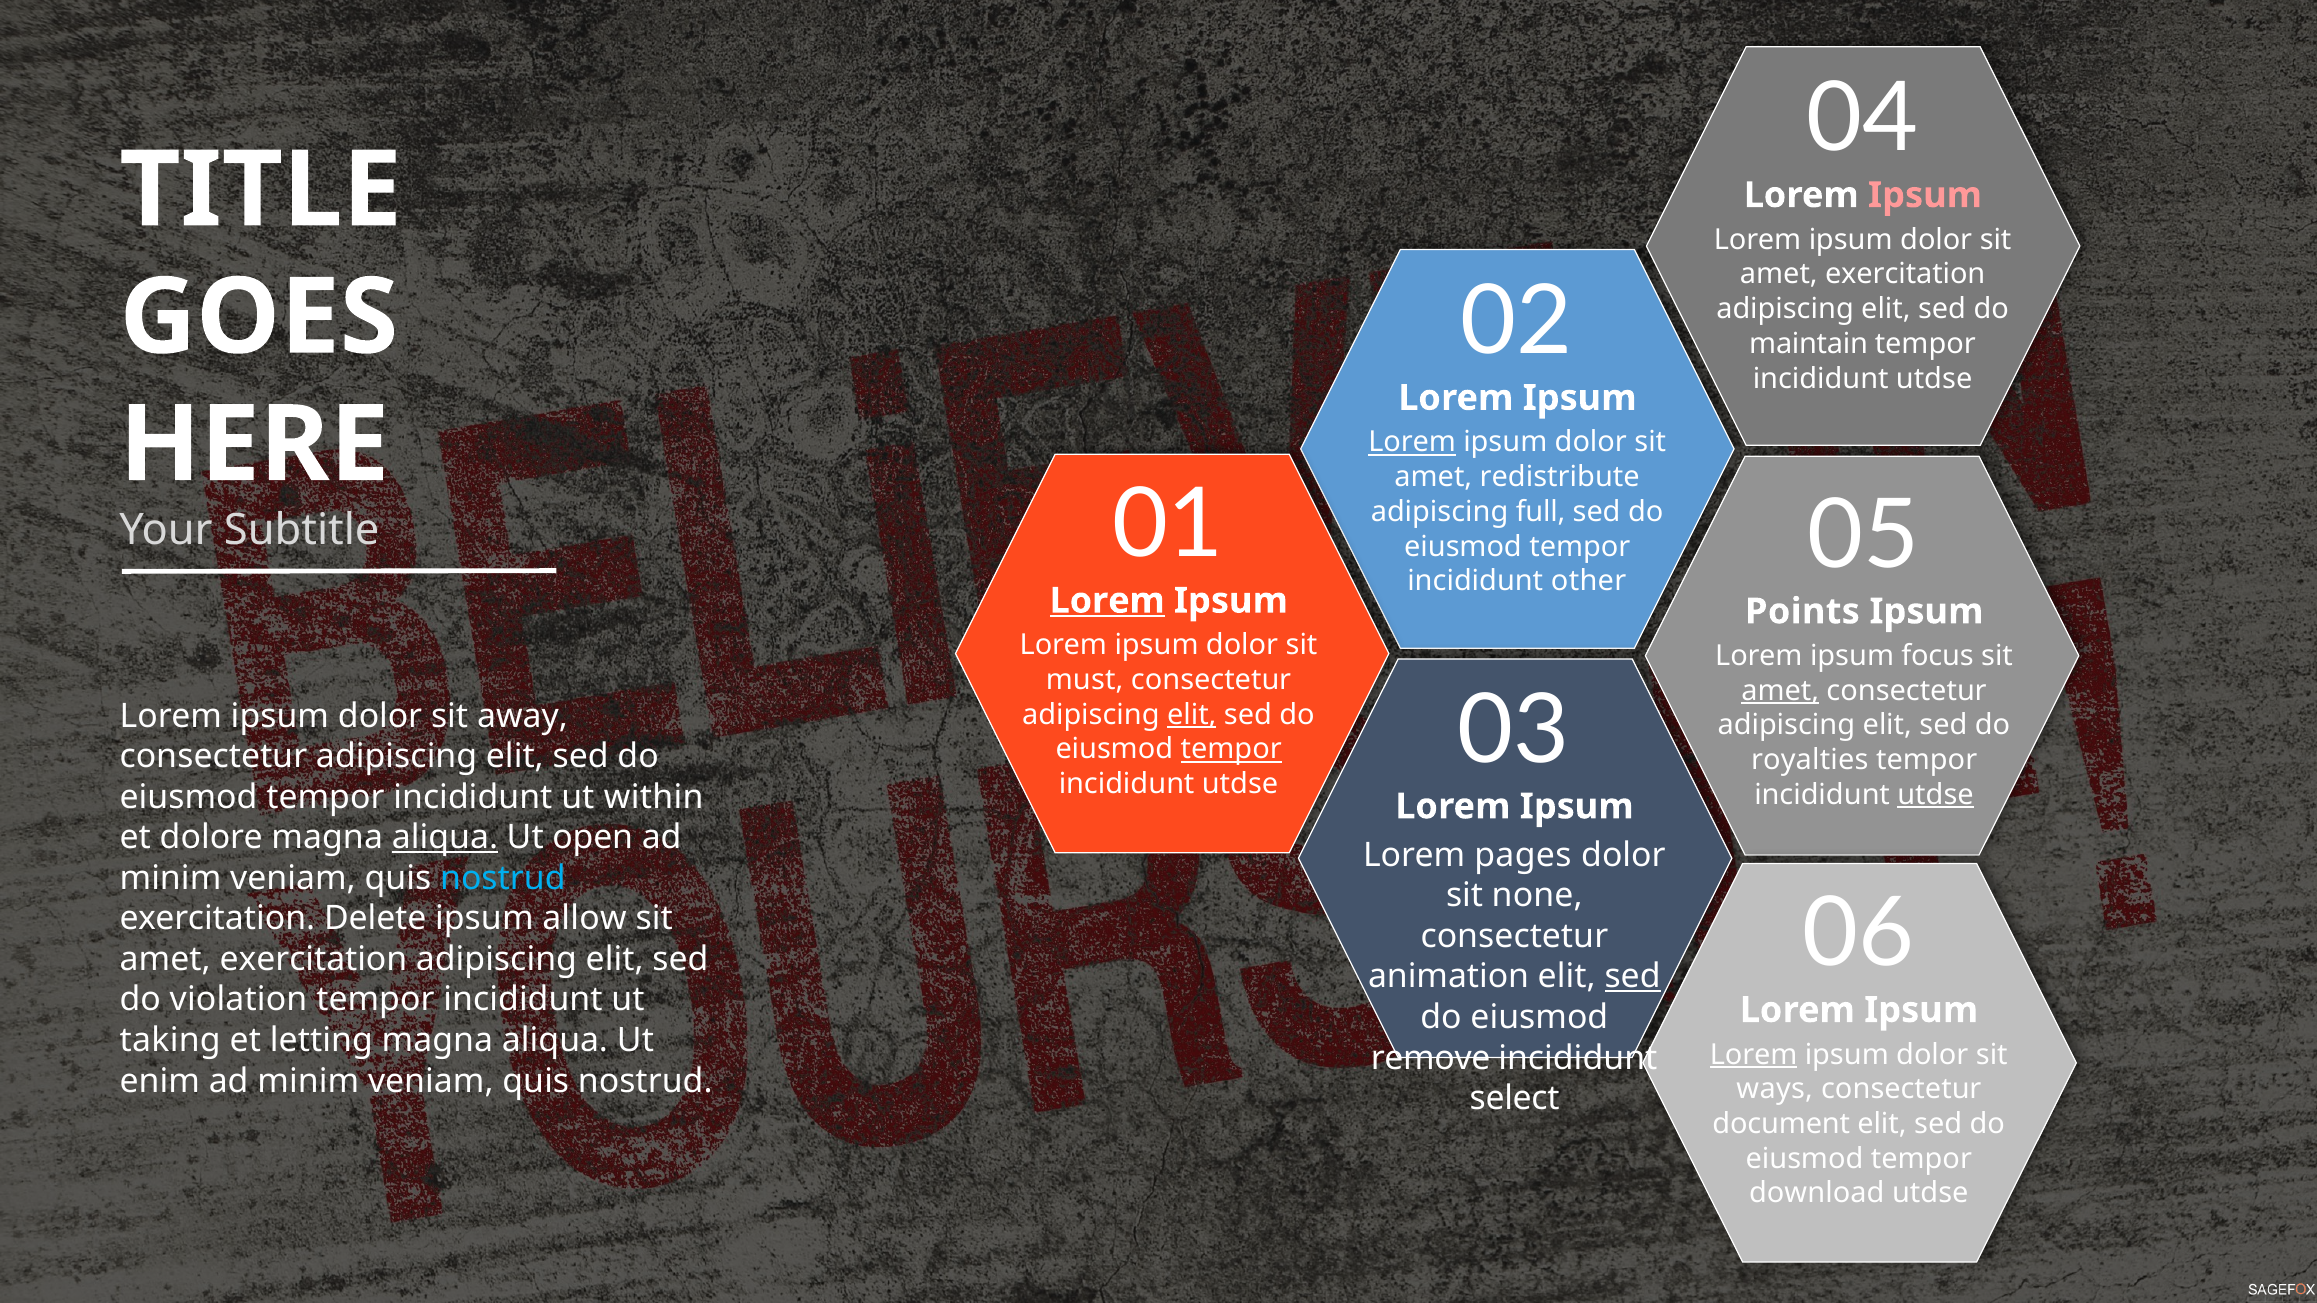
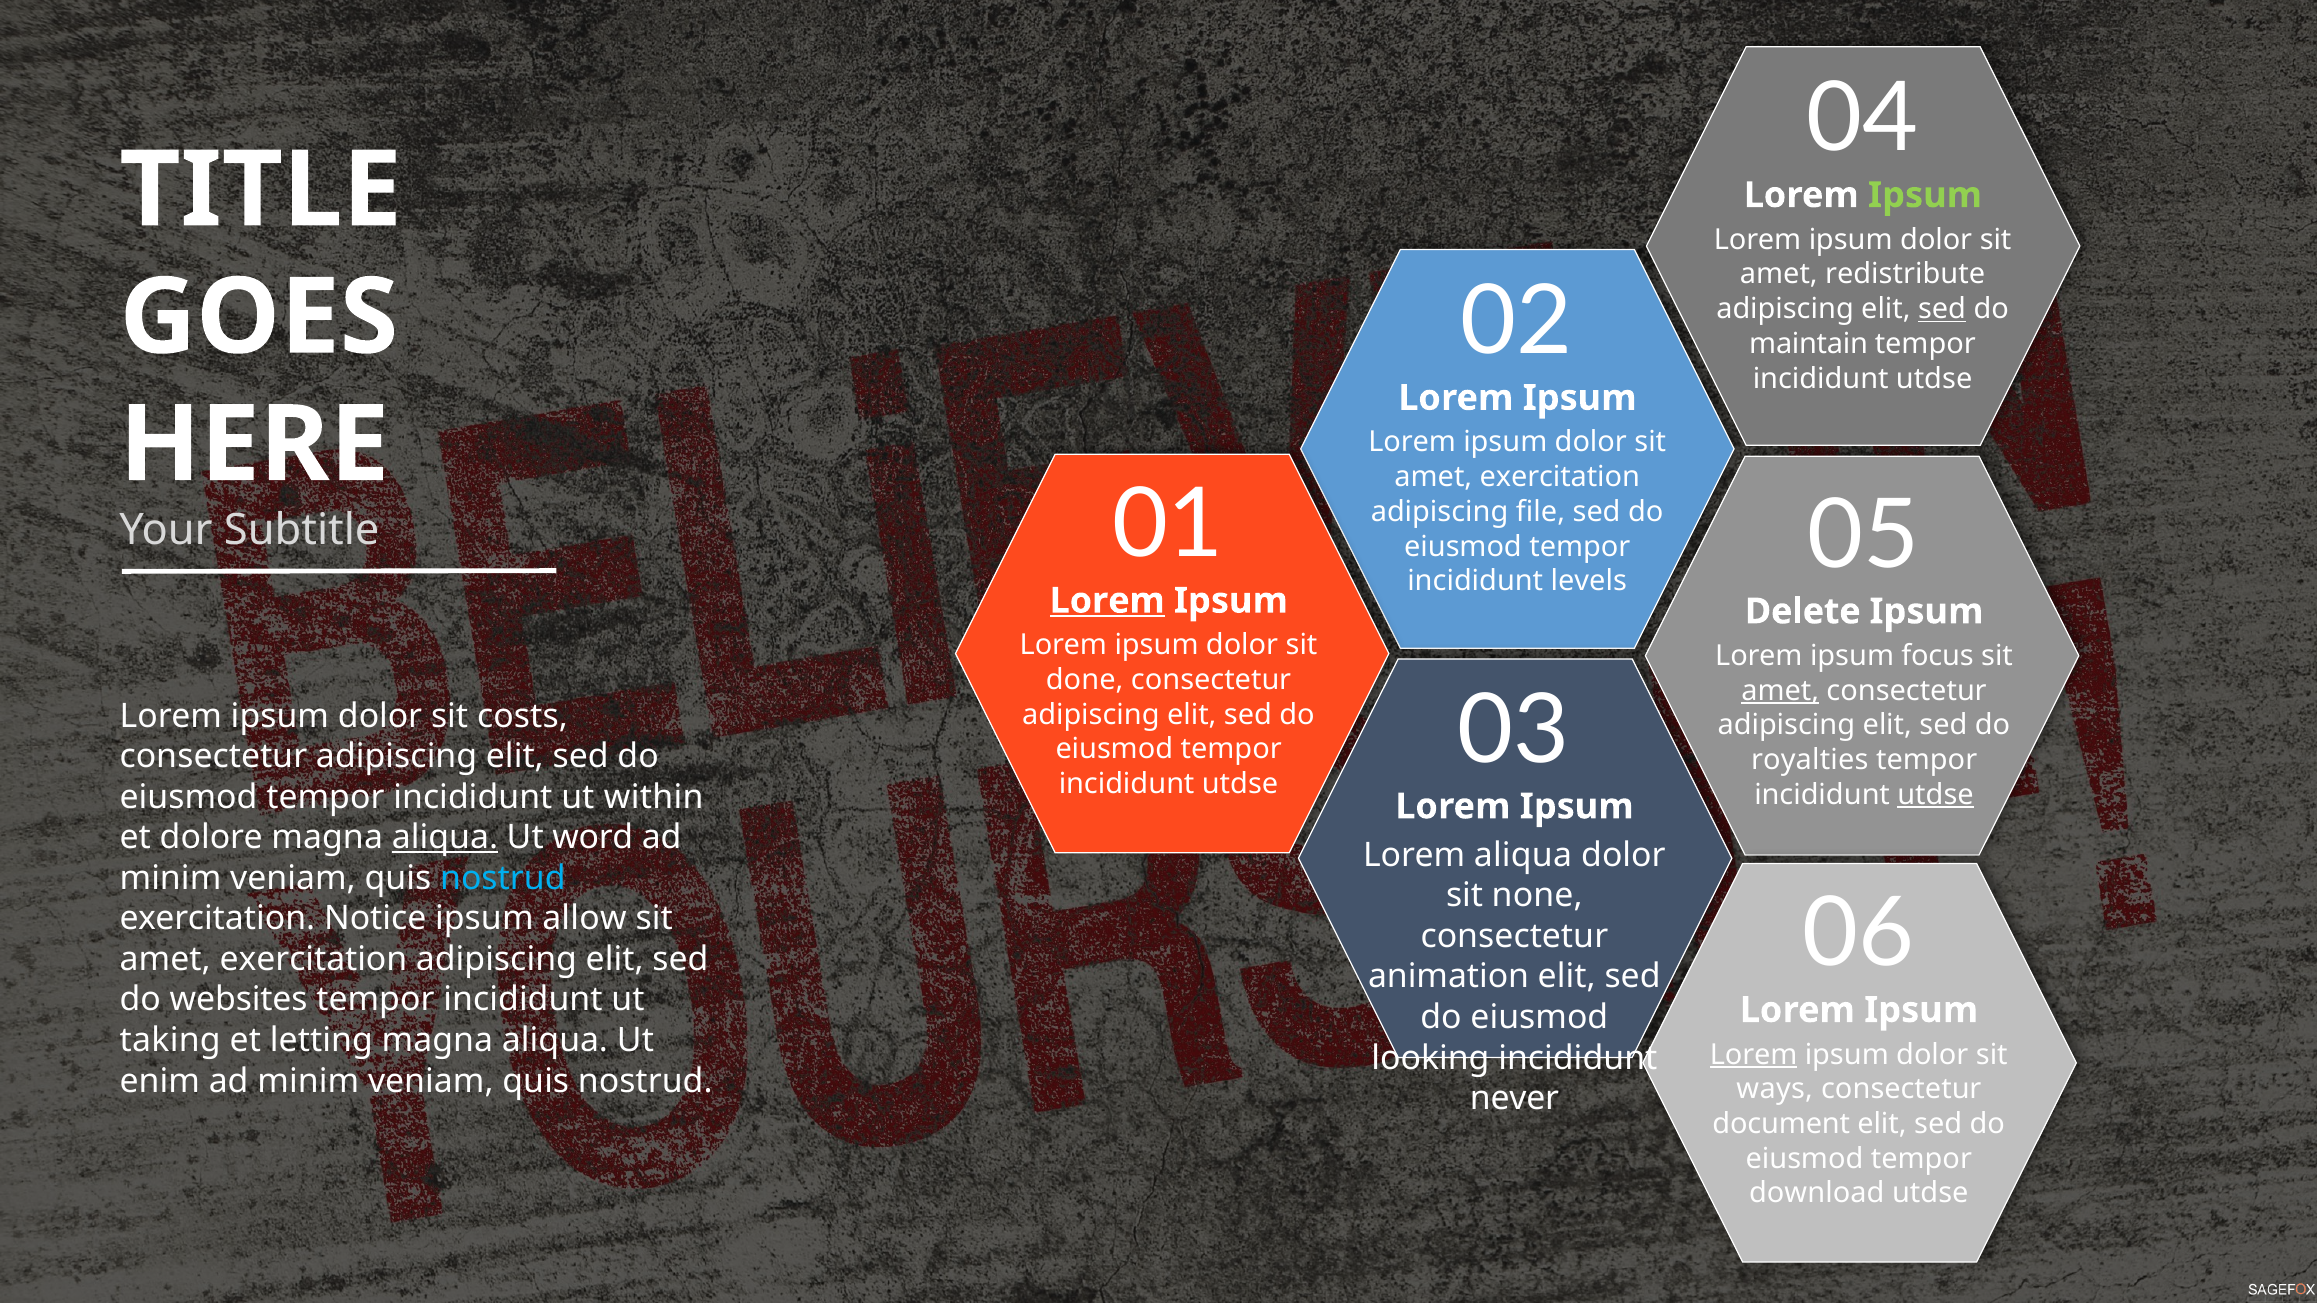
Ipsum colour: pink -> light green (1925, 195)
exercitation: exercitation -> redistribute (1905, 274)
sed underline: none -> present (1942, 309)
Lorem underline: present -> none (1412, 442)
redistribute: redistribute -> exercitation (1560, 477)
full: full -> file (1540, 512)
other: other -> levels (1589, 581)
Points: Points -> Delete (1803, 612)
must: must -> done (1085, 680)
away: away -> costs (522, 716)
elit underline: present -> none (1192, 715)
tempor underline: present -> none (1231, 750)
open: open -> word (593, 838)
Lorem pages: pages -> aliqua (1523, 855)
Delete: Delete -> Notice (375, 919)
sed underline: present -> none (1633, 977)
violation: violation -> websites (239, 1000)
remove: remove -> looking (1430, 1058)
select: select -> never (1515, 1099)
